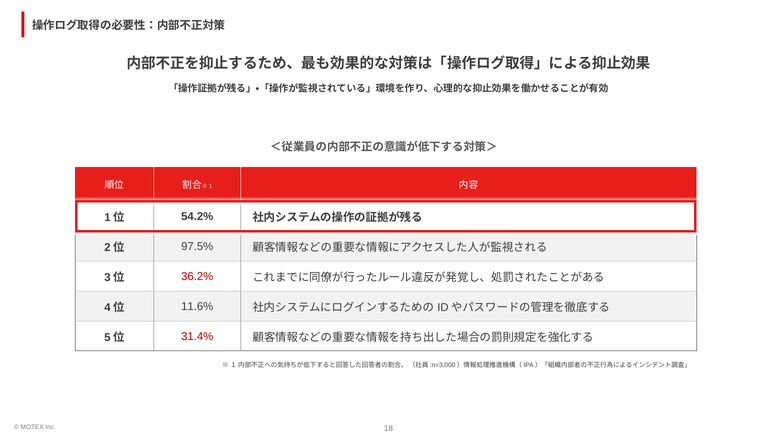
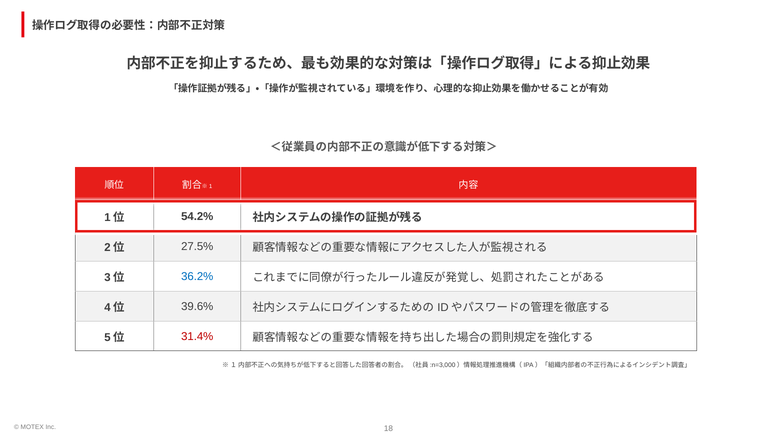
97.5%: 97.5% -> 27.5% (197, 247)
36.2% colour: red -> blue (197, 277)
11.6%: 11.6% -> 39.6% (197, 306)
